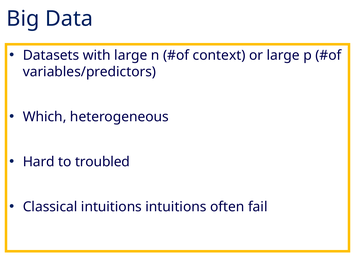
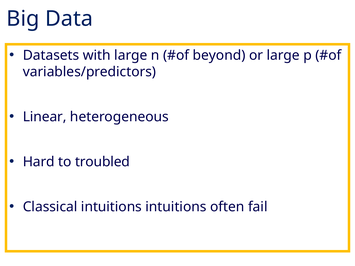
context: context -> beyond (219, 55)
Which: Which -> Linear (45, 117)
